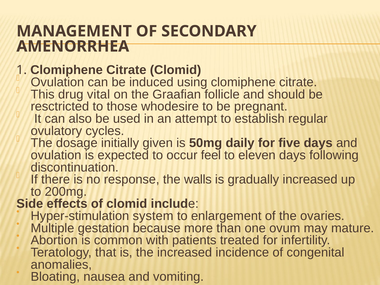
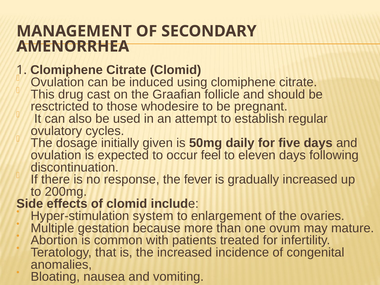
vital: vital -> cast (99, 94)
walls: walls -> fever (198, 179)
